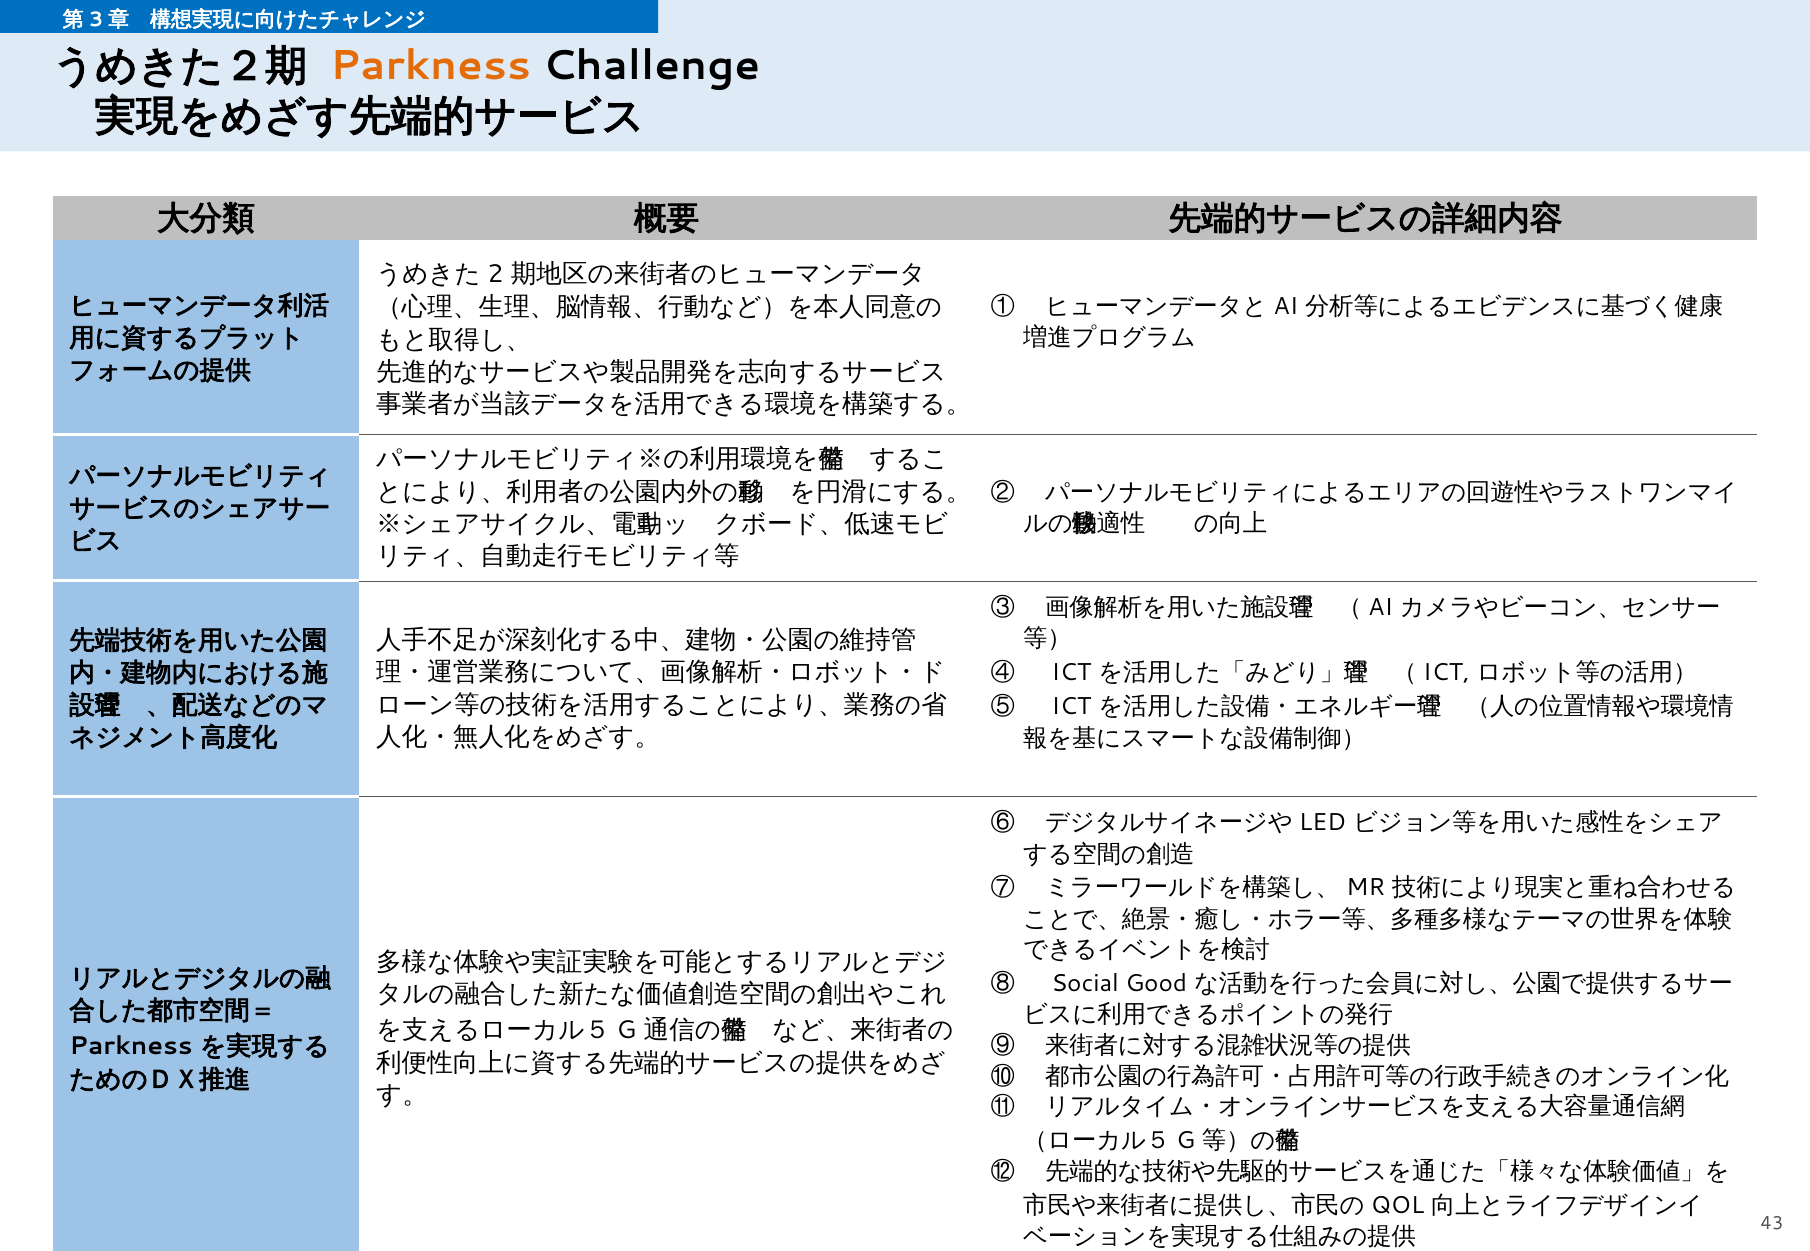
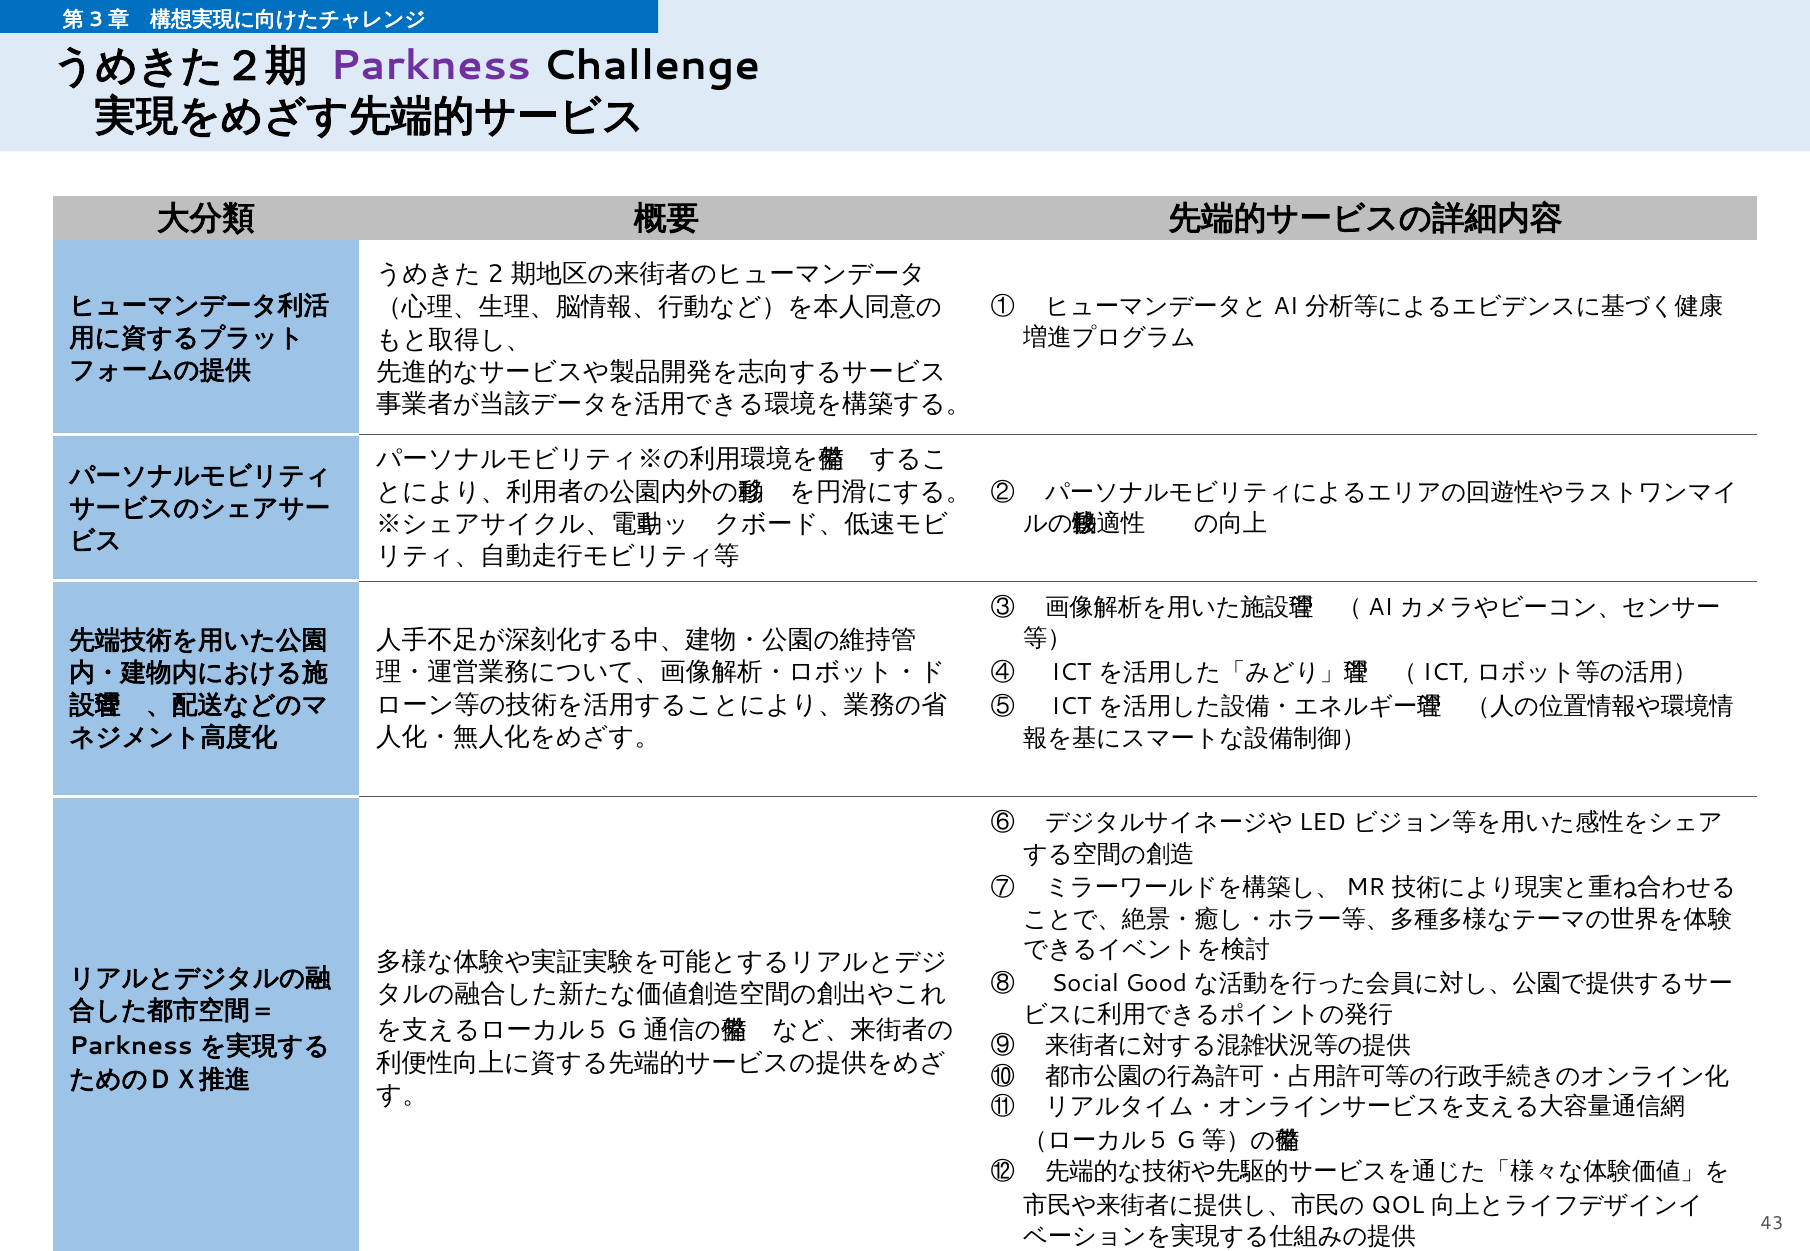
Parkness colour: orange -> purple (430, 66)
